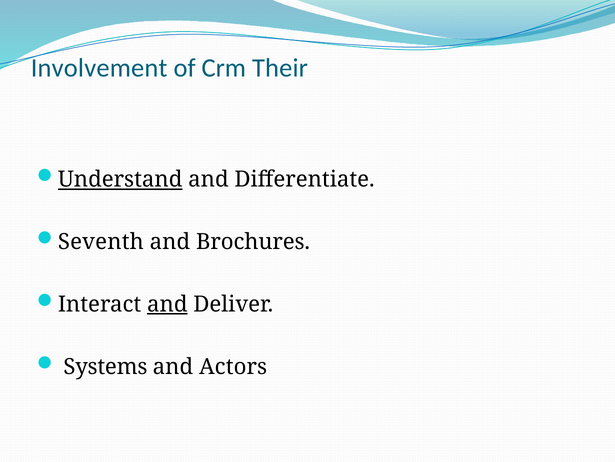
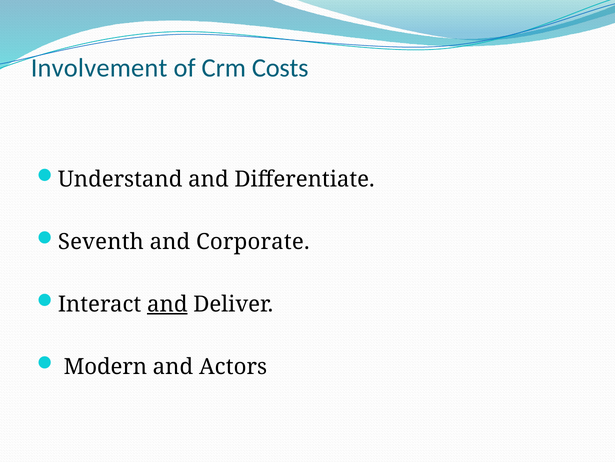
Their: Their -> Costs (280, 68)
Understand underline: present -> none (120, 179)
Brochures: Brochures -> Corporate (253, 242)
Systems: Systems -> Modern (105, 366)
